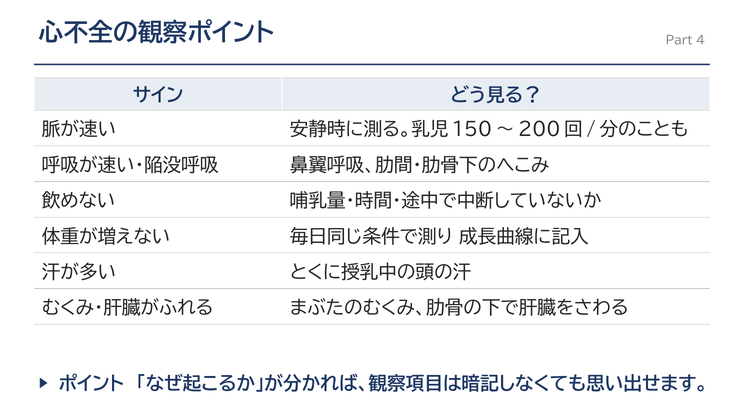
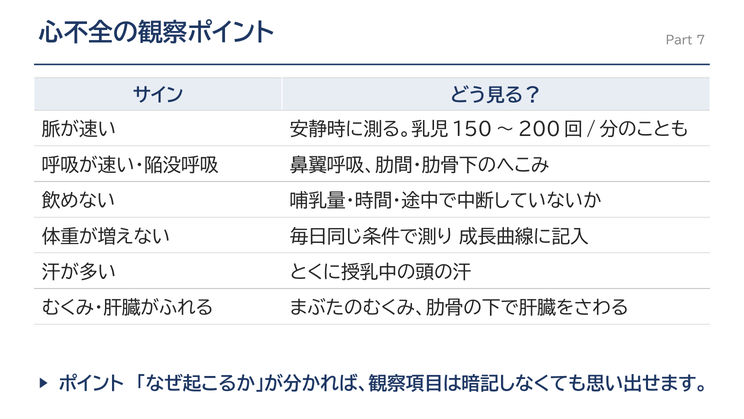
4: 4 -> 7 (701, 40)
